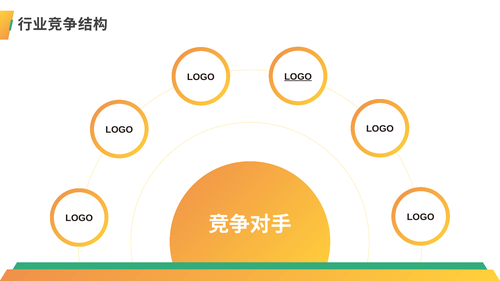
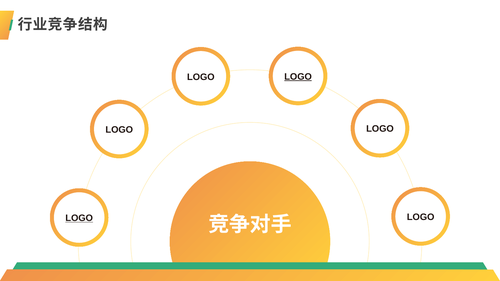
LOGO underline: none -> present (79, 218)
